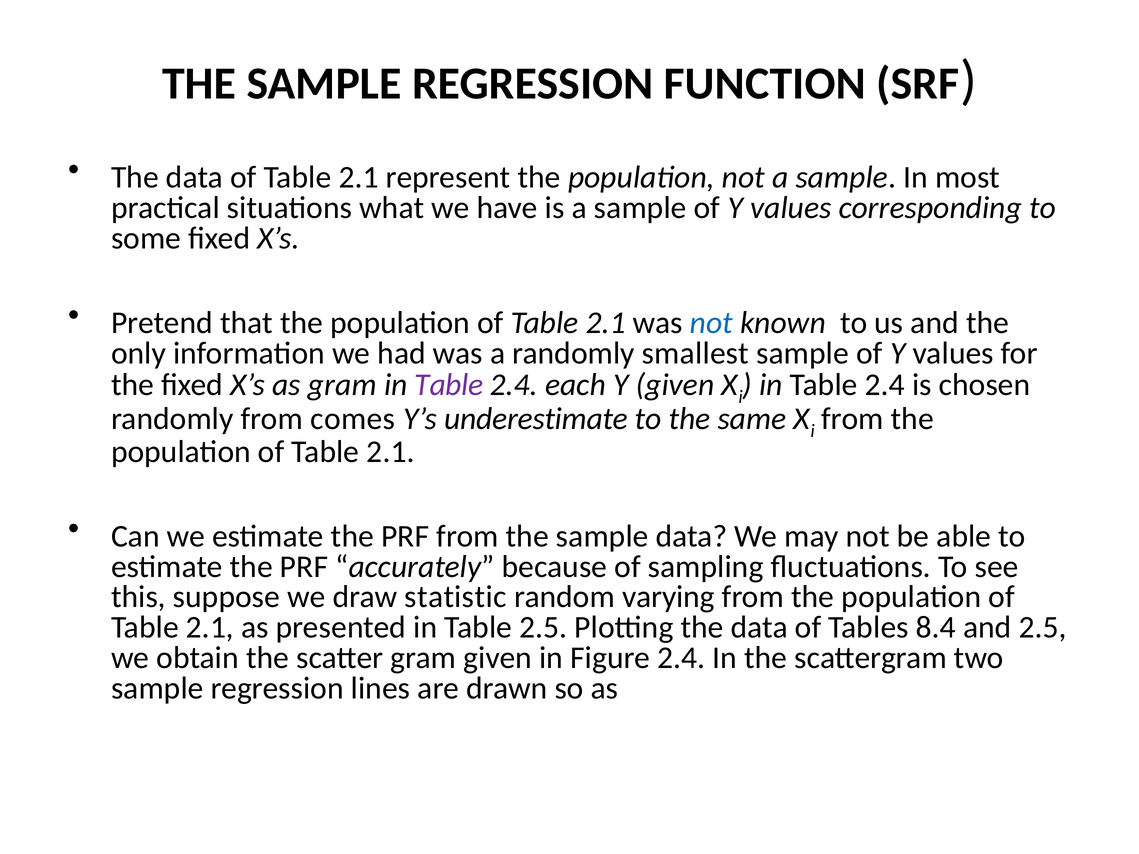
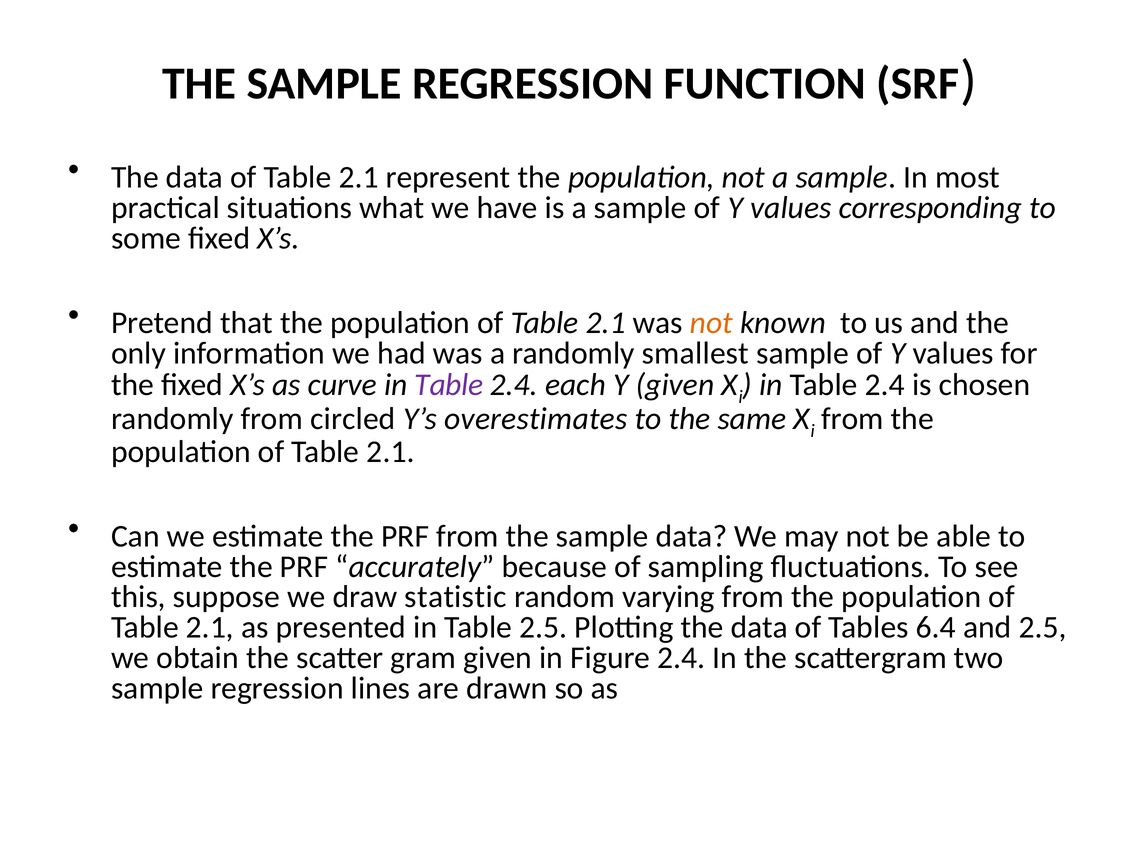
not colour: blue -> orange (711, 323)
as gram: gram -> curve (343, 385)
comes: comes -> circled (353, 419)
underestimate: underestimate -> overestimates (536, 419)
8.4: 8.4 -> 6.4 (936, 628)
